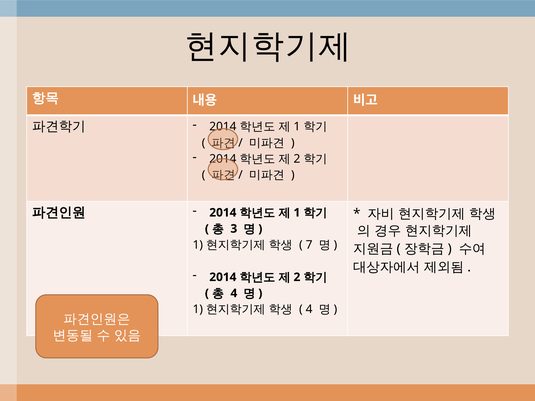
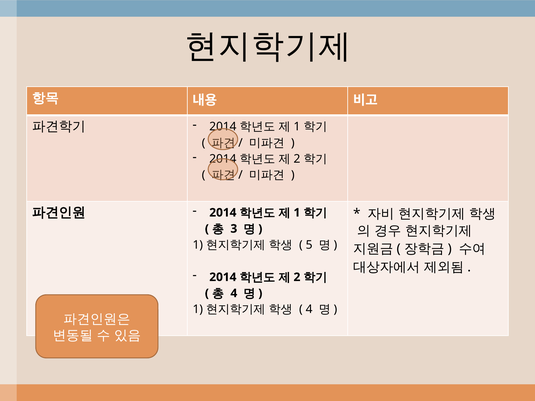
7: 7 -> 5 (309, 245)
